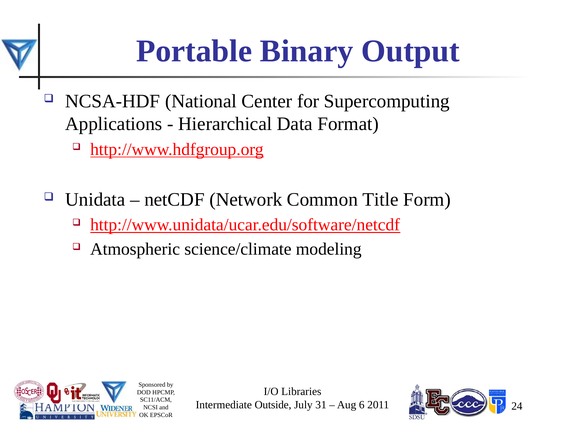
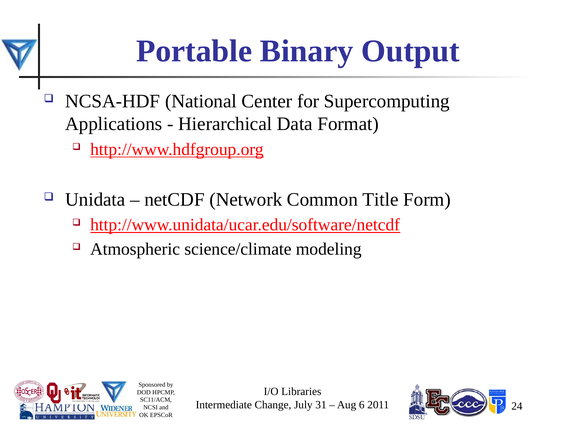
Outside: Outside -> Change (273, 405)
